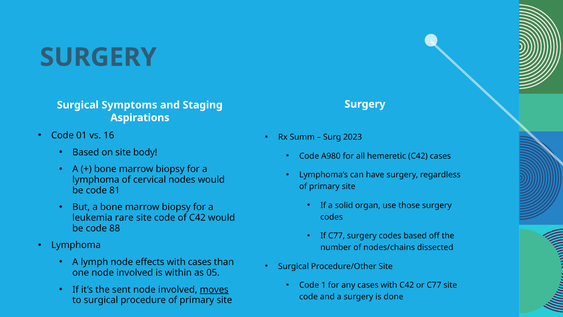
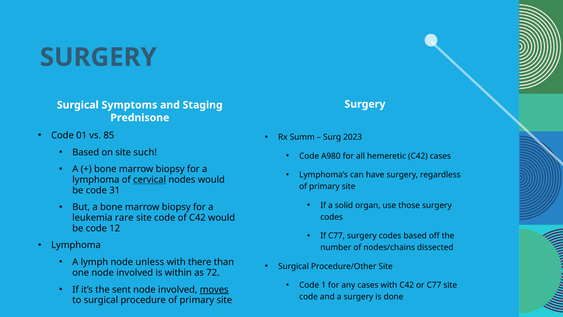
Aspirations: Aspirations -> Prednisone (140, 118)
16: 16 -> 85 (109, 135)
body: body -> such (145, 152)
cervical underline: none -> present (150, 180)
81: 81 -> 31 (115, 190)
88: 88 -> 12 (115, 228)
effects: effects -> unless (150, 262)
with cases: cases -> there (200, 262)
05: 05 -> 72 (213, 272)
